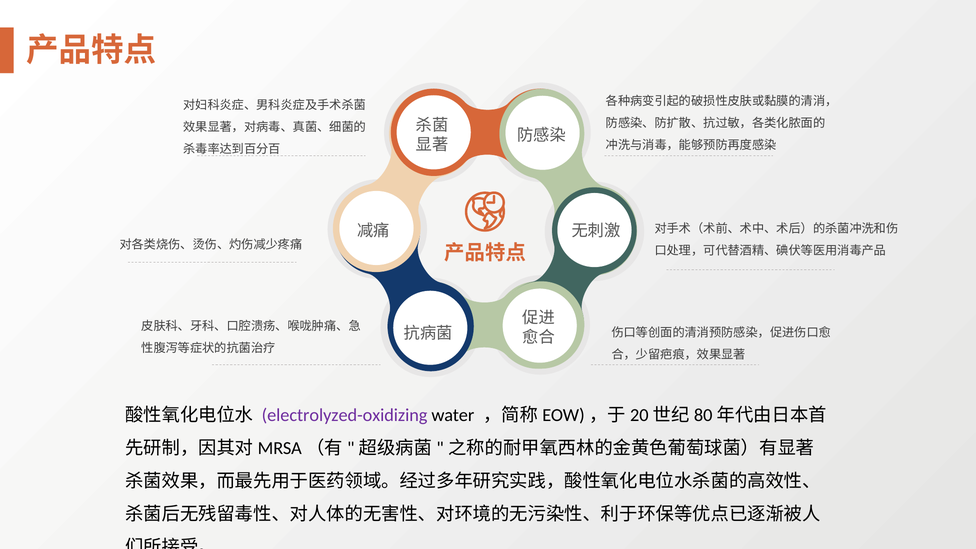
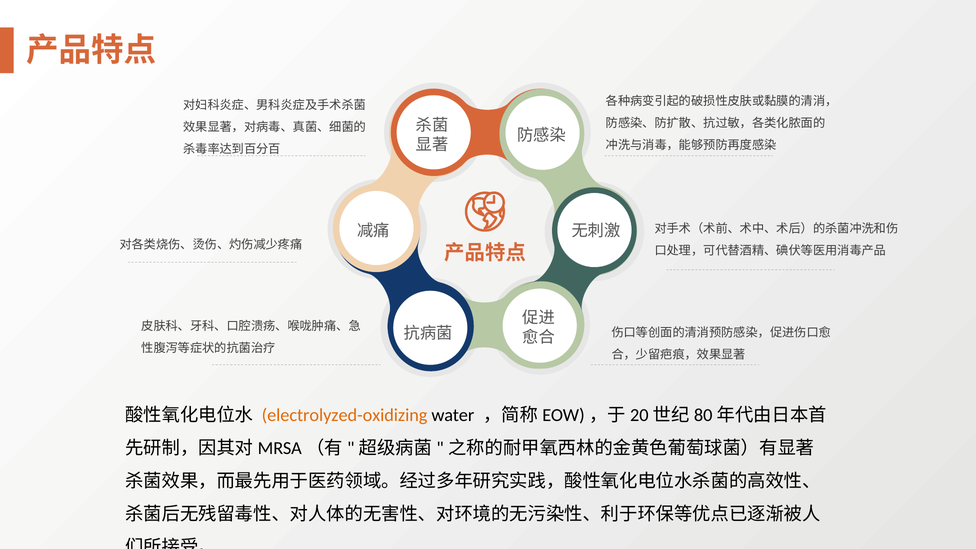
electrolyzed-oxidizing colour: purple -> orange (345, 415)
